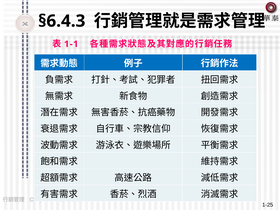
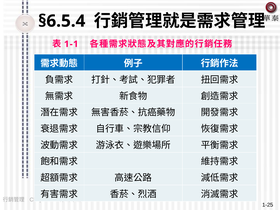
§6.4.3: §6.4.3 -> §6.5.4 (62, 21)
